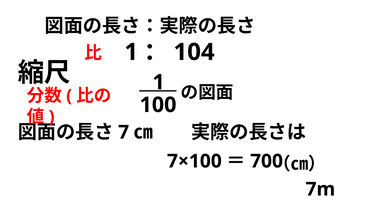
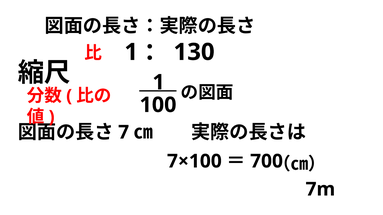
104: 104 -> 130 (194, 52)
